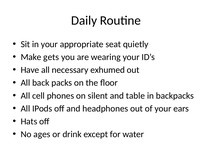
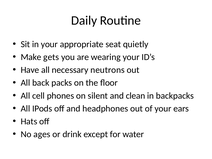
exhumed: exhumed -> neutrons (108, 70)
table: table -> clean (135, 96)
